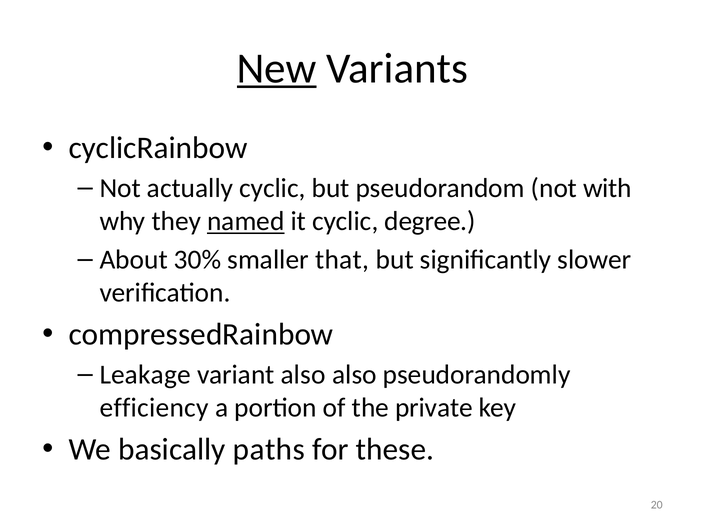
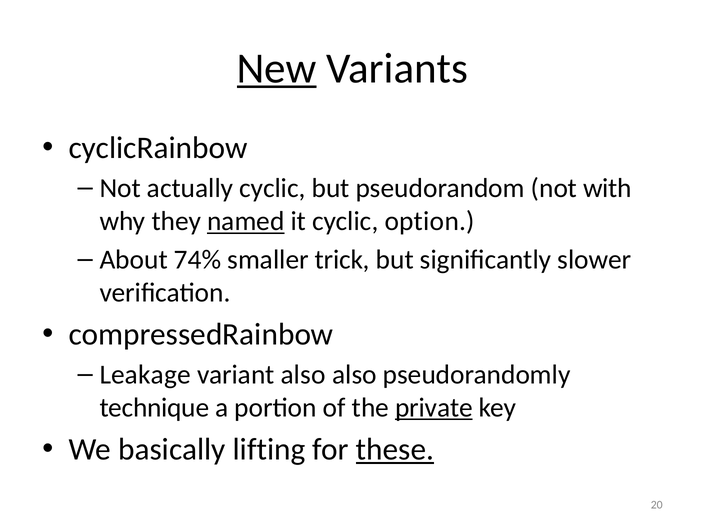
degree: degree -> option (430, 221)
30%: 30% -> 74% (198, 260)
that: that -> trick (342, 260)
efficiency: efficiency -> technique (154, 407)
private underline: none -> present (434, 407)
paths: paths -> lifting (269, 449)
these underline: none -> present (395, 449)
